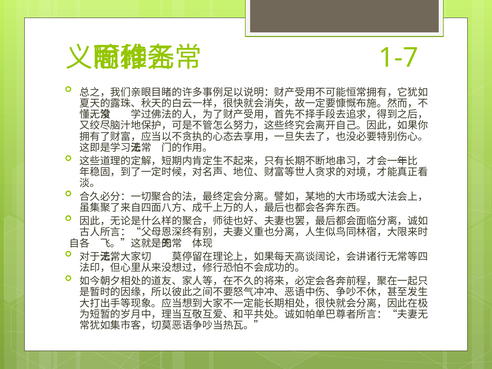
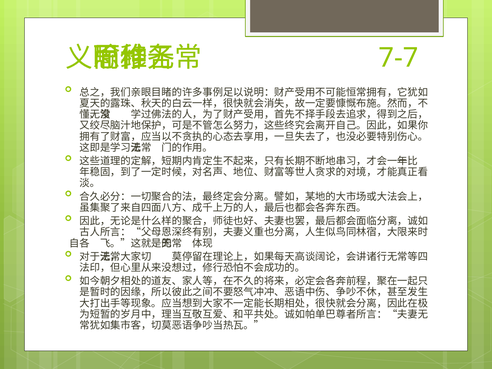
1-7: 1-7 -> 7-7 (399, 58)
